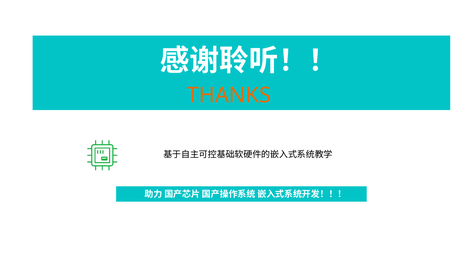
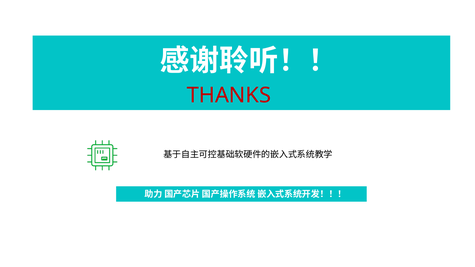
THANKS colour: orange -> red (229, 95)
